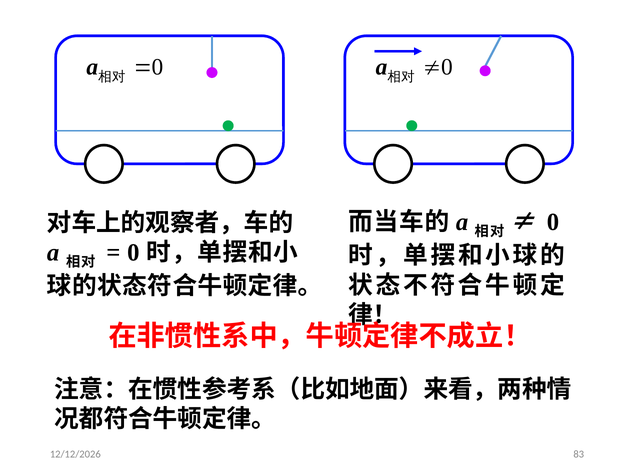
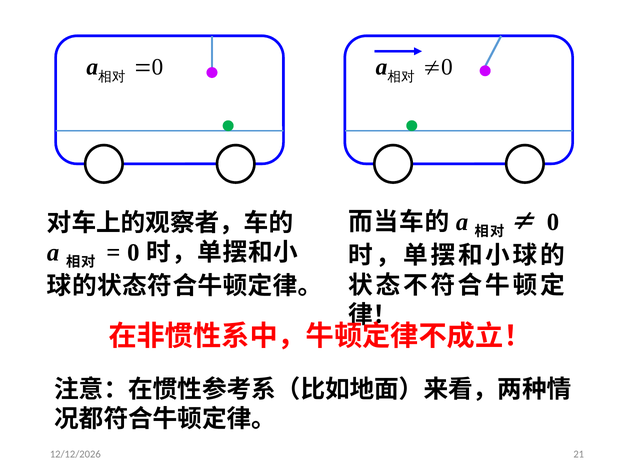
83: 83 -> 21 (579, 454)
